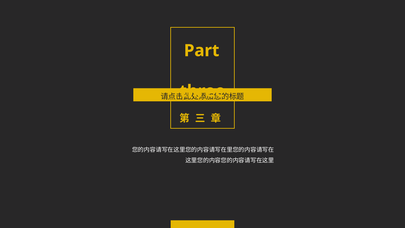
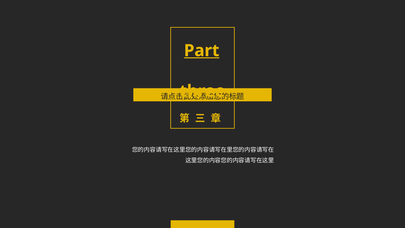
Part underline: none -> present (202, 51)
